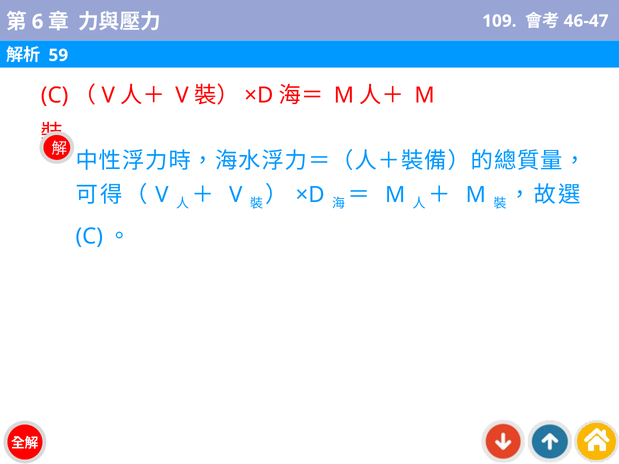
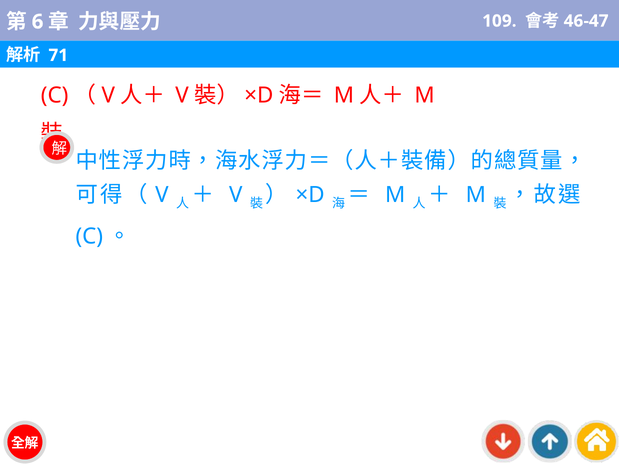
59: 59 -> 71 (58, 55)
